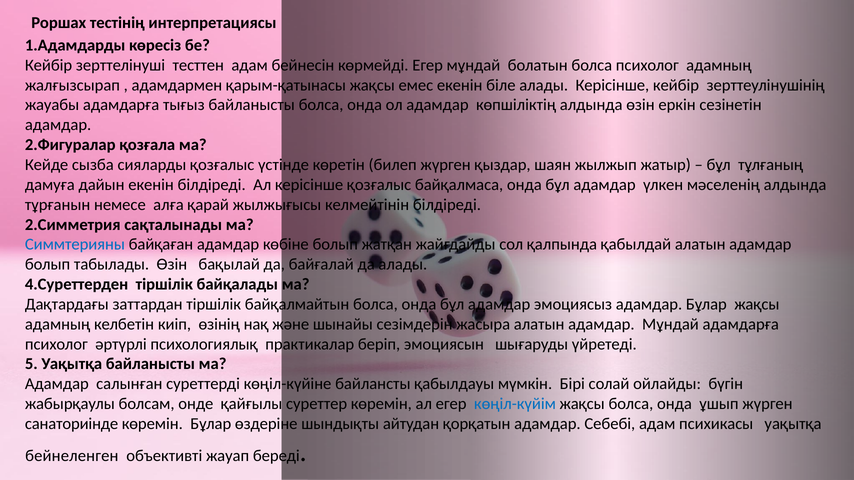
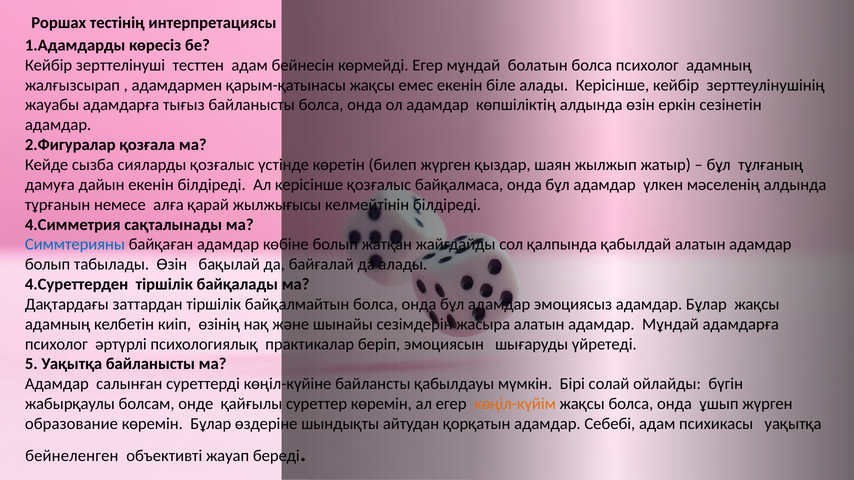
2.Симметрия: 2.Симметрия -> 4.Симметрия (73, 225)
көңіл-күйім colour: blue -> orange (515, 404)
санаториінде: санаториінде -> образование (71, 424)
